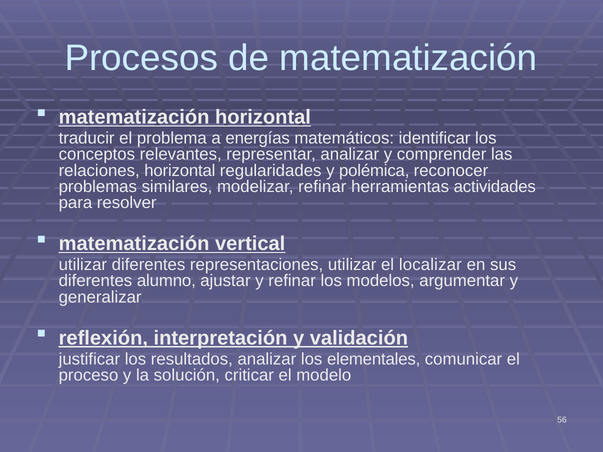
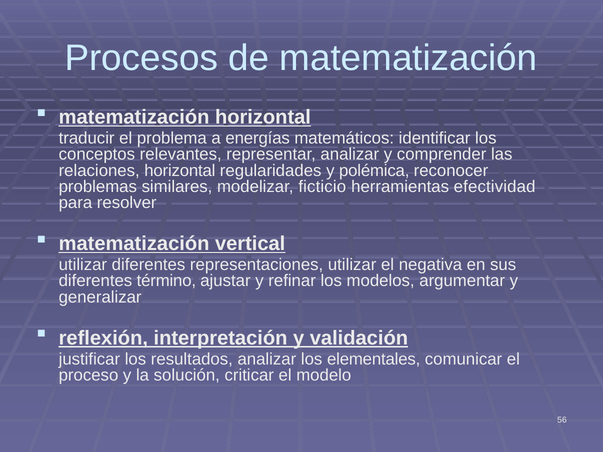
modelizar refinar: refinar -> ficticio (322, 187)
actividades: actividades -> efectividad (495, 187)
localizar: localizar -> negativa (430, 265)
alumno: alumno -> término (166, 281)
